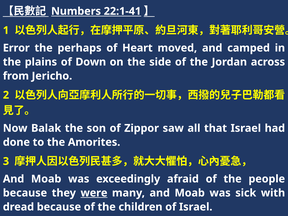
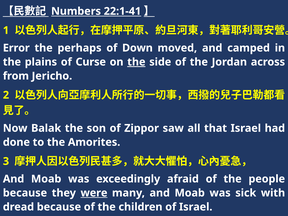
Heart: Heart -> Down (137, 48)
Down: Down -> Curse (91, 62)
the underline: none -> present (136, 62)
